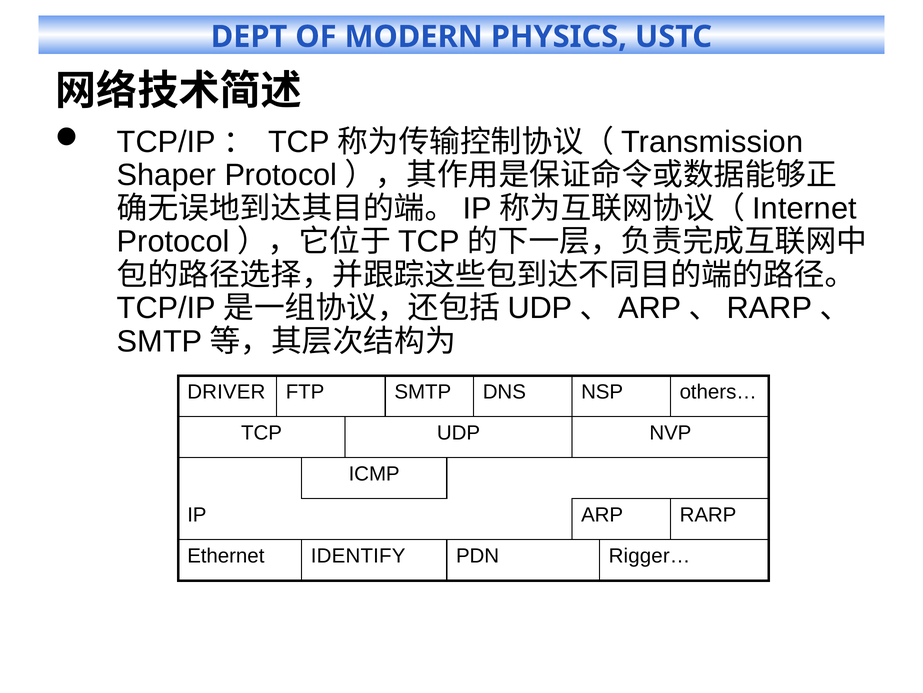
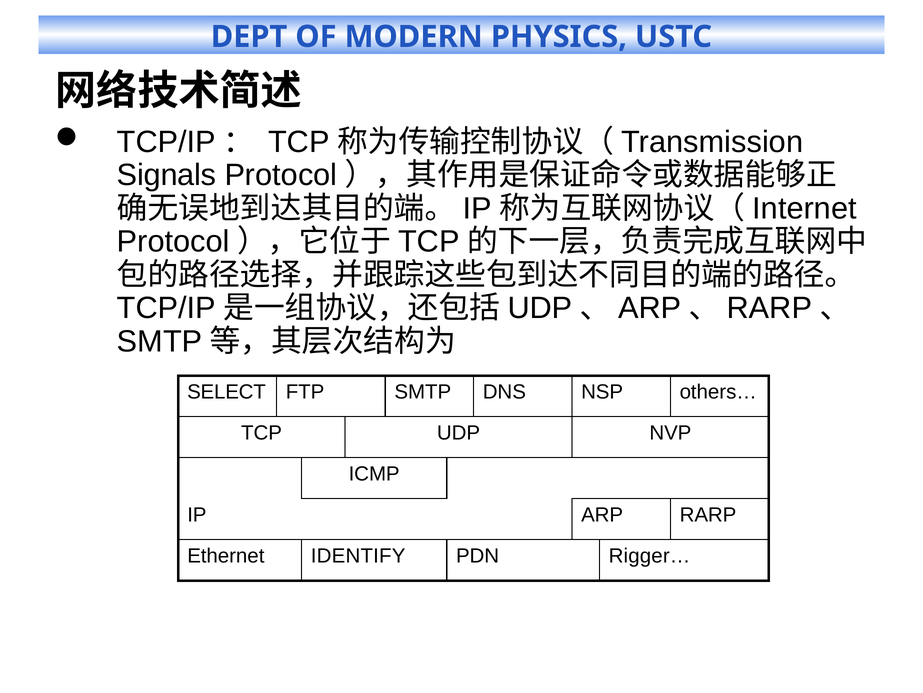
Shaper: Shaper -> Signals (167, 175)
DRIVER: DRIVER -> SELECT (226, 391)
